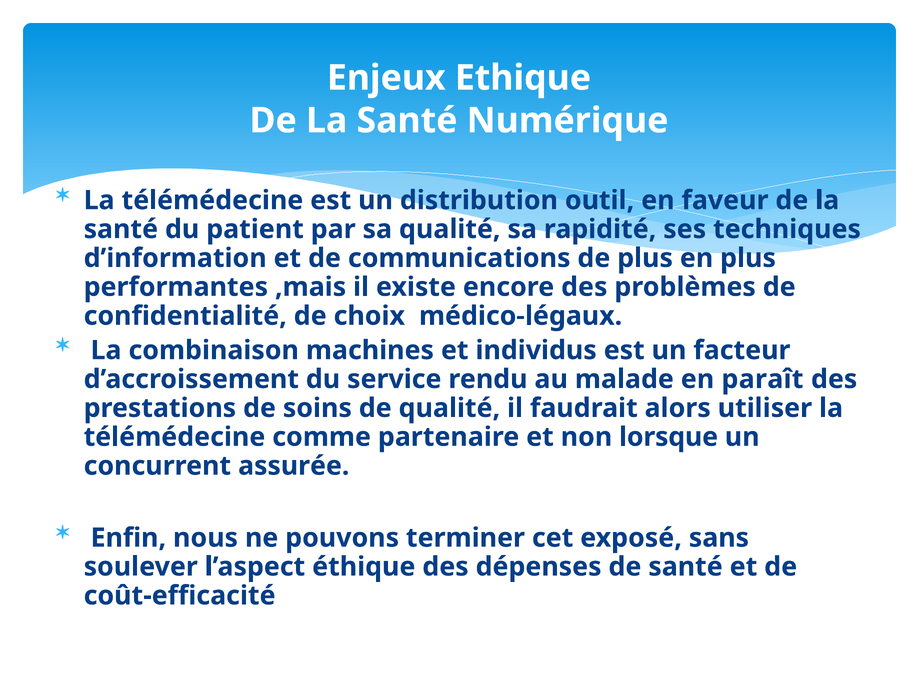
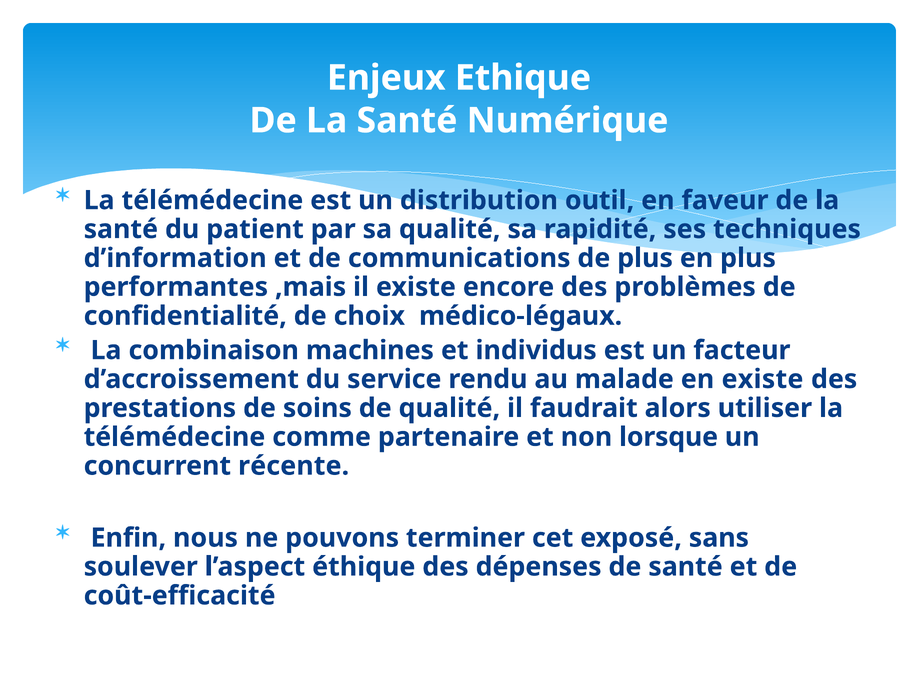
en paraît: paraît -> existe (762, 379)
assurée: assurée -> récente (294, 466)
